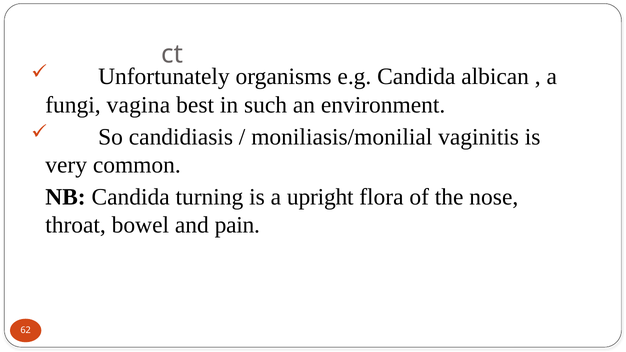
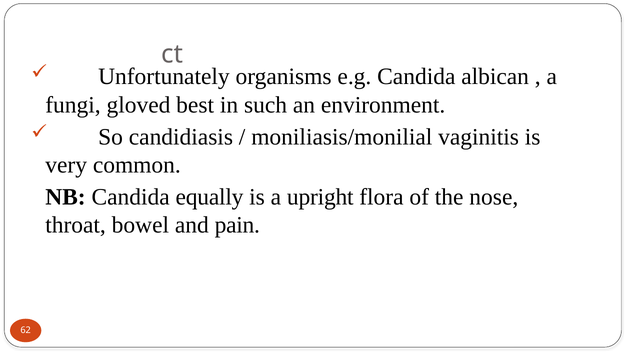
vagina: vagina -> gloved (138, 105)
turning: turning -> equally (210, 197)
